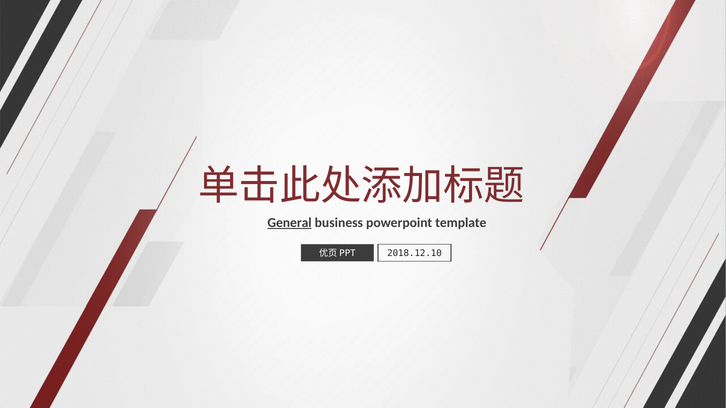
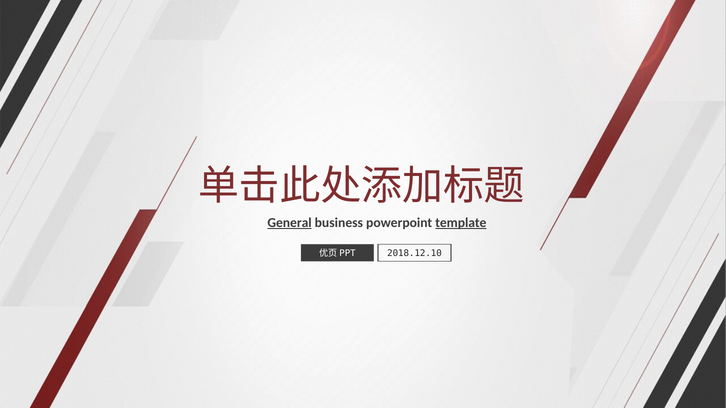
template underline: none -> present (461, 223)
